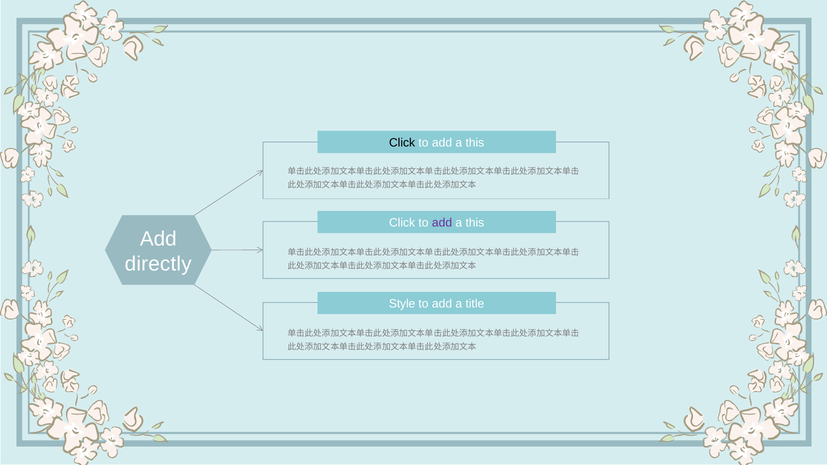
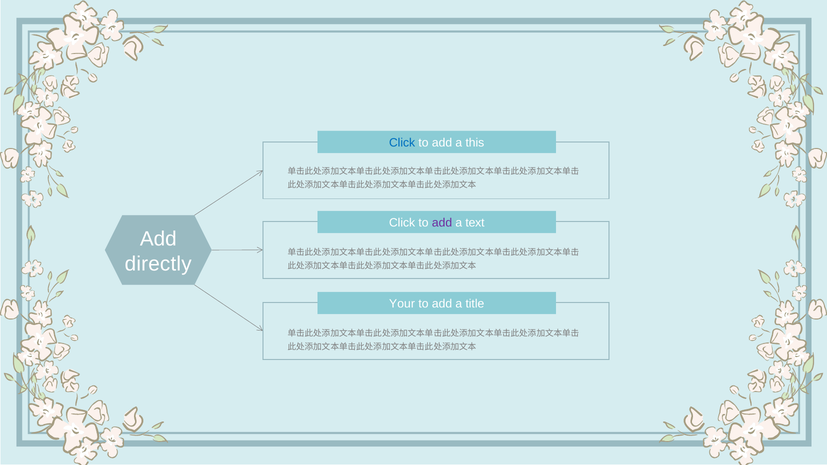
Click colour: black -> blue (402, 143)
this: this -> text (475, 223)
Style: Style -> Your (402, 304)
